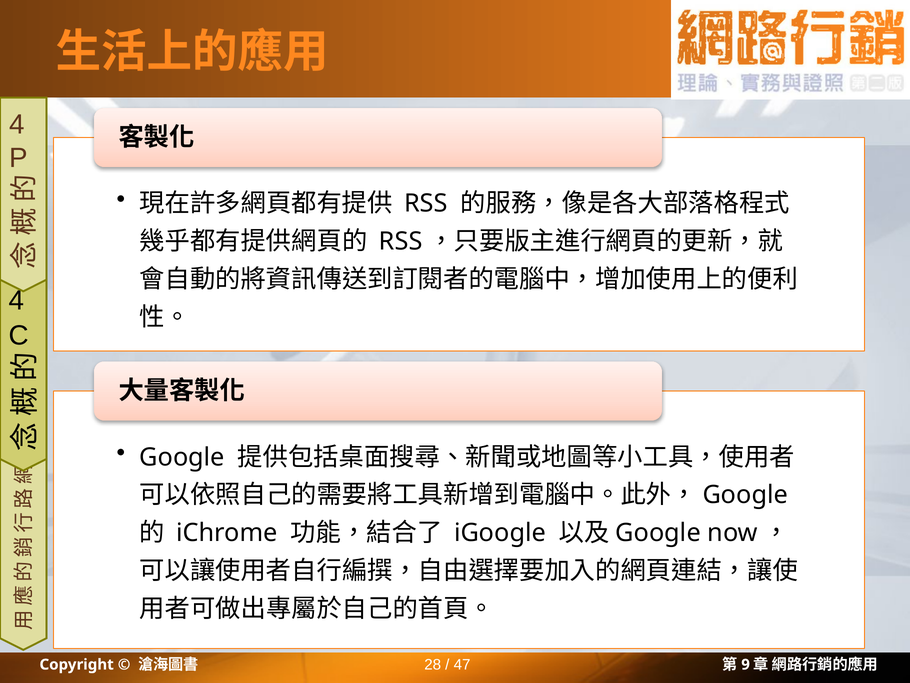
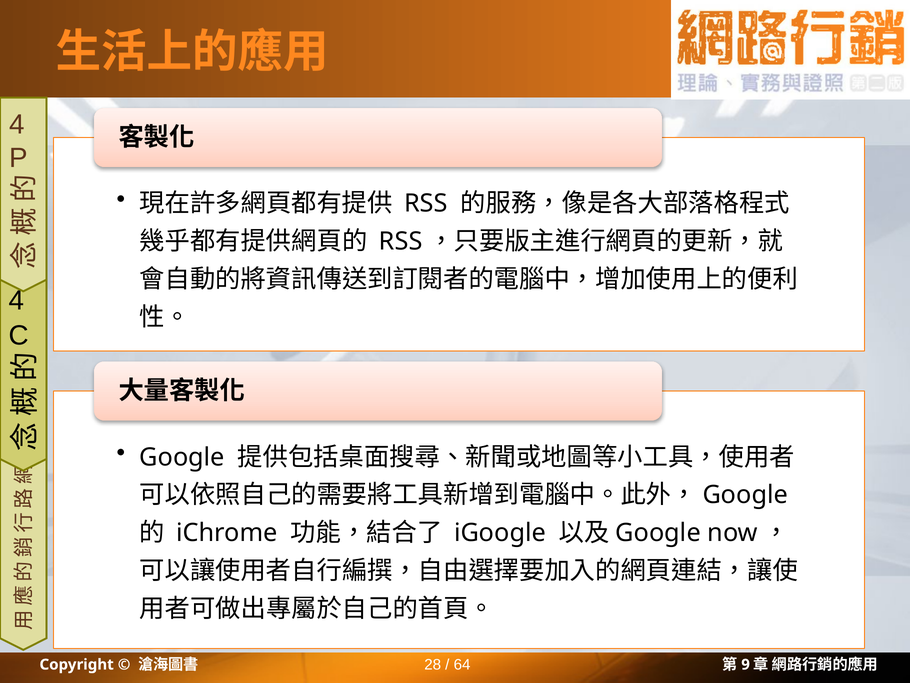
47: 47 -> 64 (462, 664)
